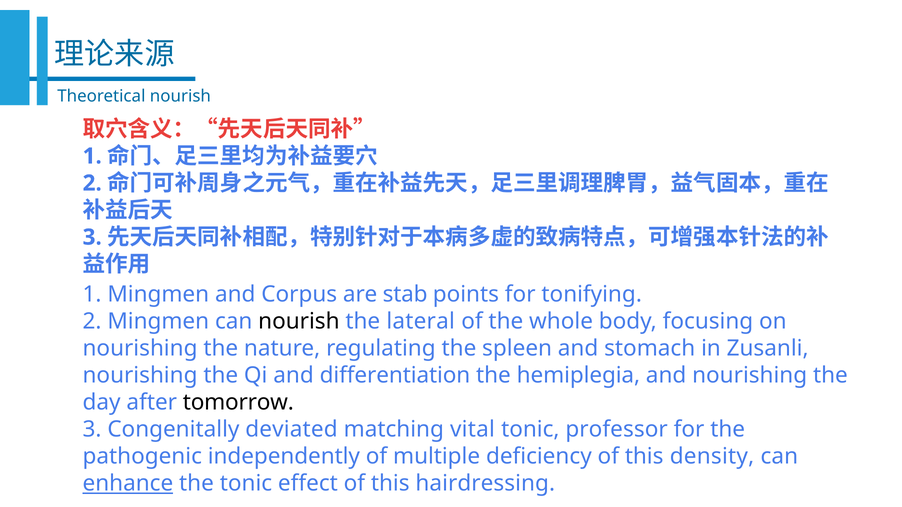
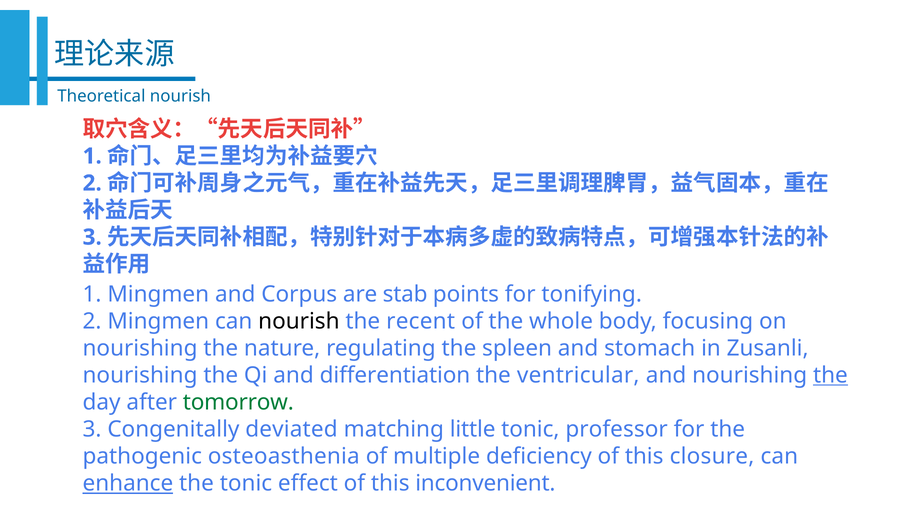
lateral: lateral -> recent (421, 322)
hemiplegia: hemiplegia -> ventricular (578, 376)
the underline: none -> present (830, 376)
tomorrow colour: black -> green (238, 403)
vital: vital -> little (473, 430)
independently: independently -> osteoasthenia (284, 457)
density: density -> closure (712, 457)
hairdressing: hairdressing -> inconvenient (485, 484)
